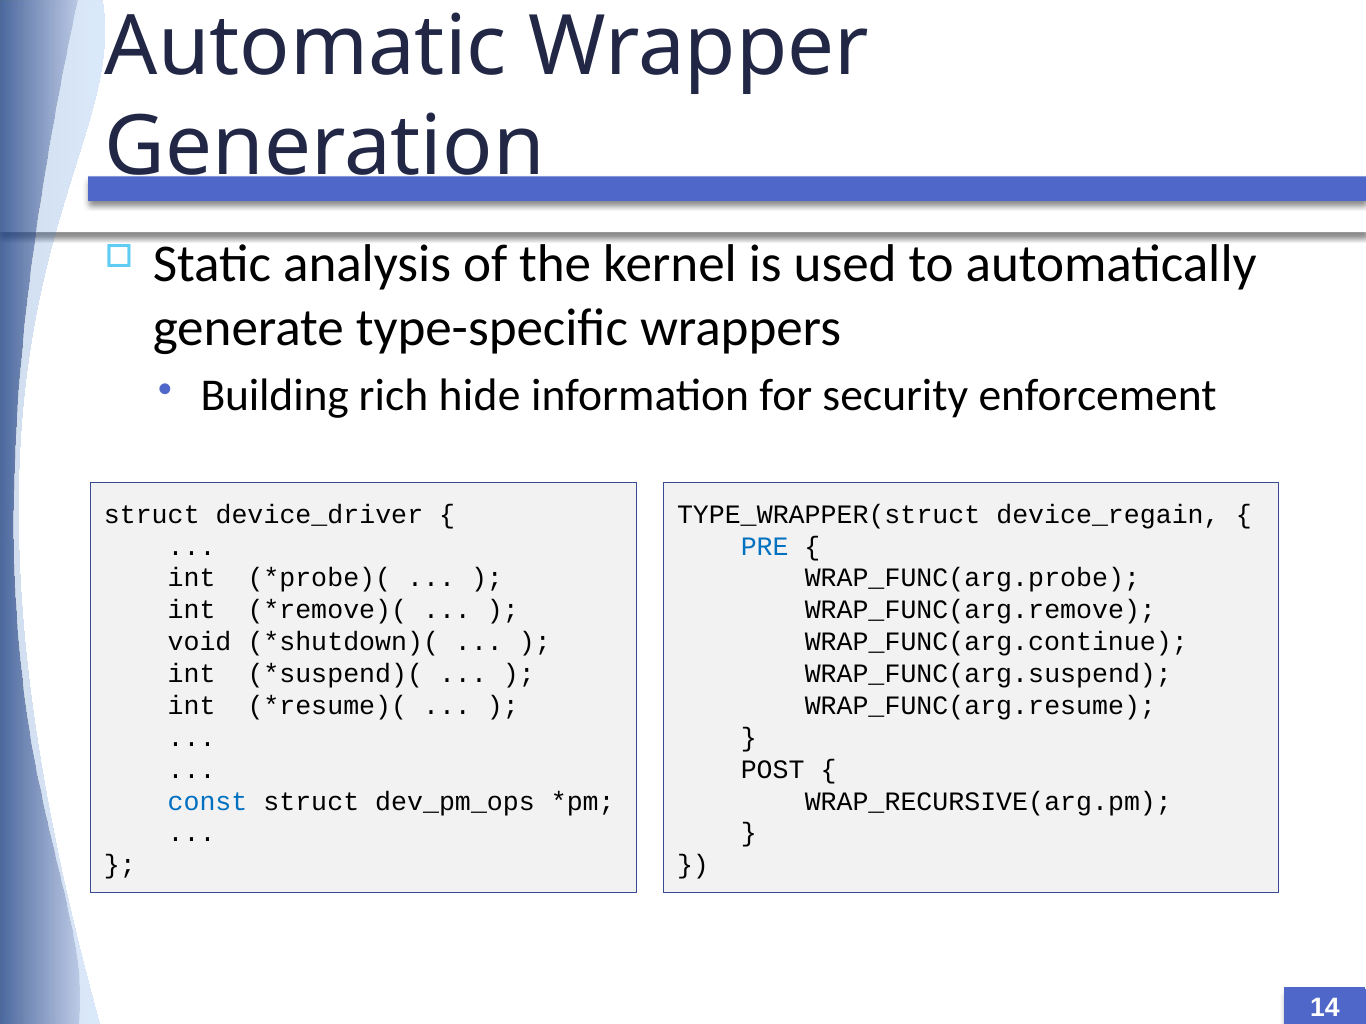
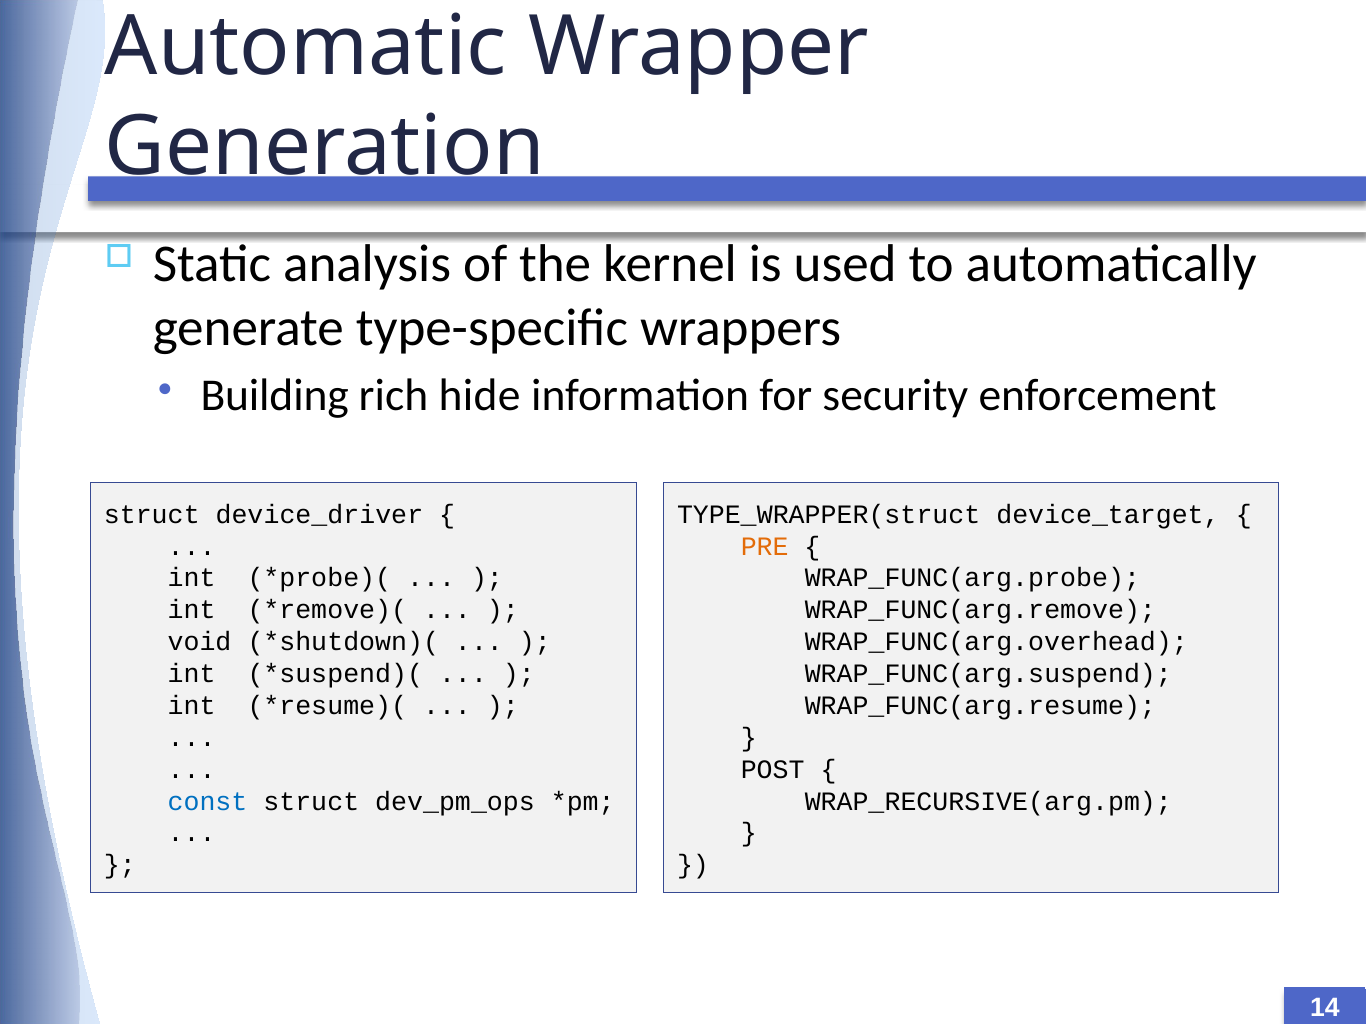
device_regain: device_regain -> device_target (1108, 515)
PRE colour: blue -> orange (765, 547)
WRAP_FUNC(arg.continue: WRAP_FUNC(arg.continue -> WRAP_FUNC(arg.overhead (996, 642)
